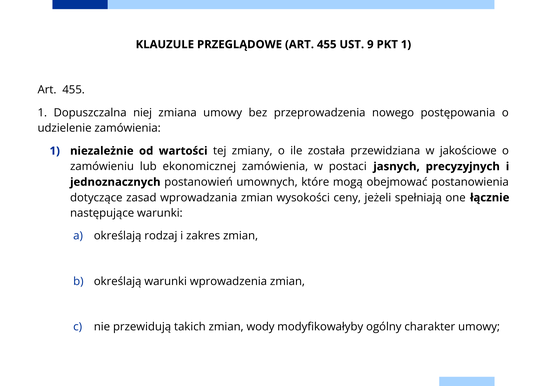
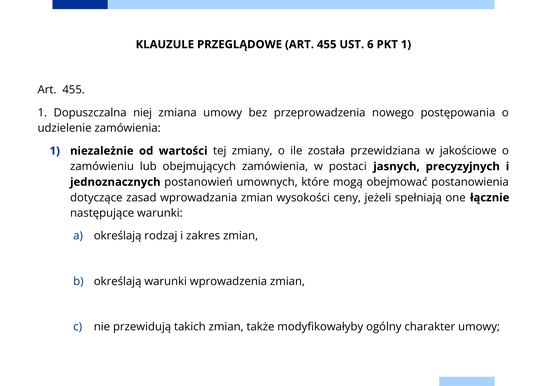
9: 9 -> 6 (370, 45)
ekonomicznej: ekonomicznej -> obejmujących (199, 167)
wody: wody -> także (260, 327)
